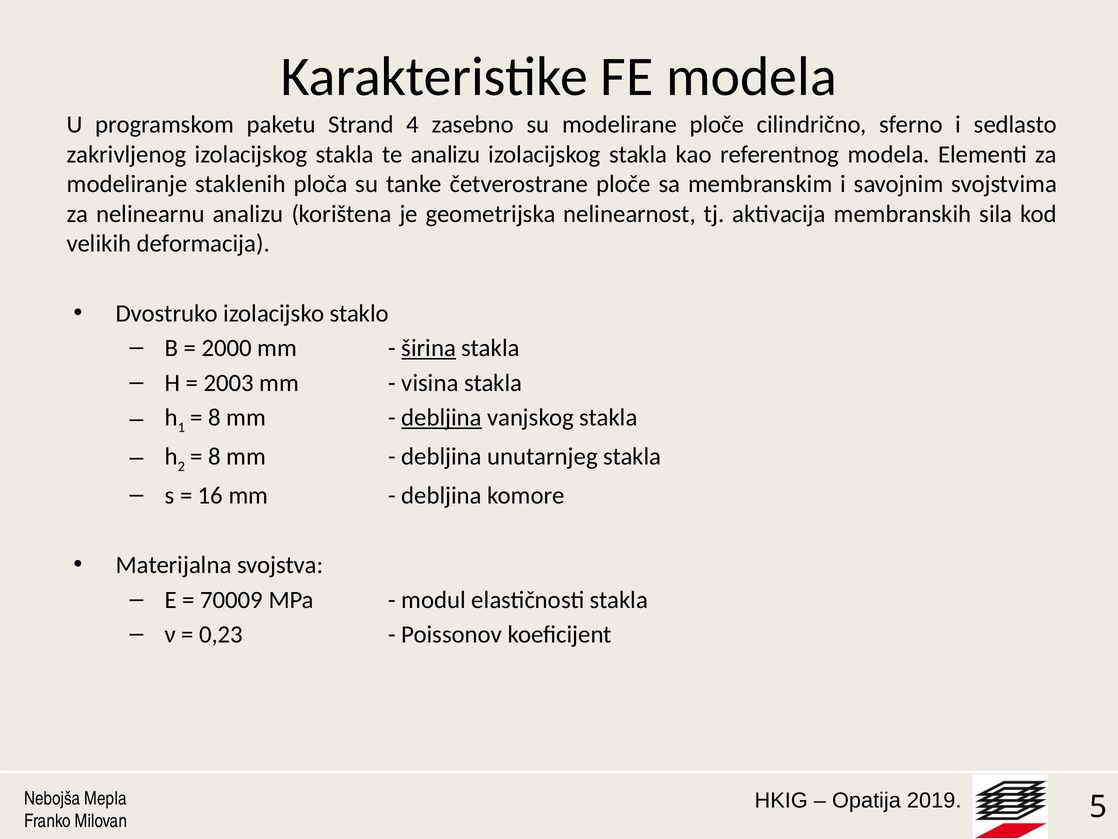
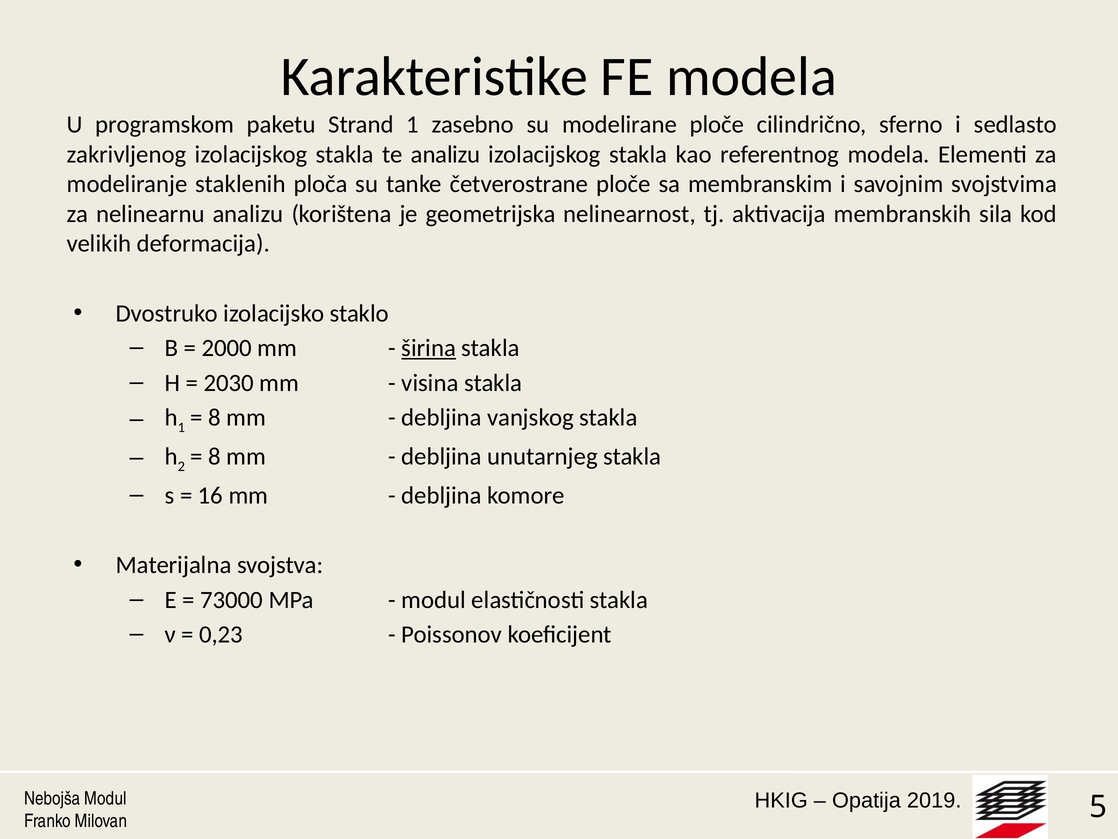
Strand 4: 4 -> 1 (413, 124)
2003: 2003 -> 2030 (229, 383)
debljina underline: present -> none (442, 417)
70009: 70009 -> 73000 (232, 600)
Nebojša Mepla: Mepla -> Modul (106, 798)
